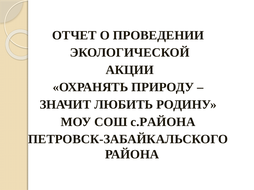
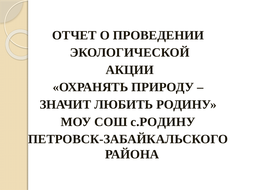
с.РАЙОНА: с.РАЙОНА -> с.РОДИНУ (163, 122)
